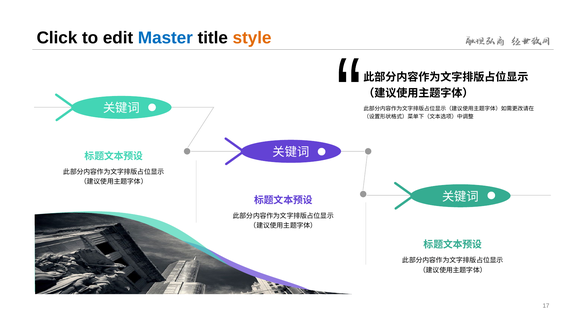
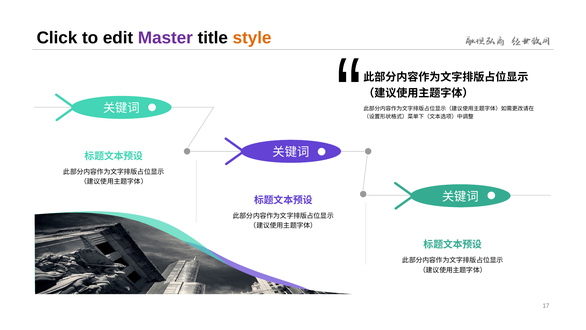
Master colour: blue -> purple (165, 38)
